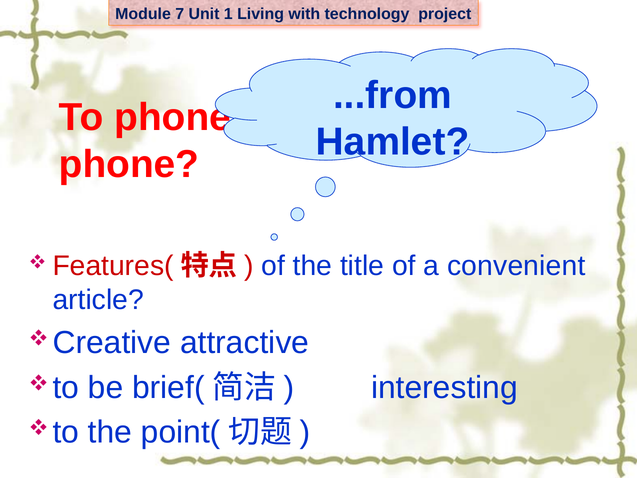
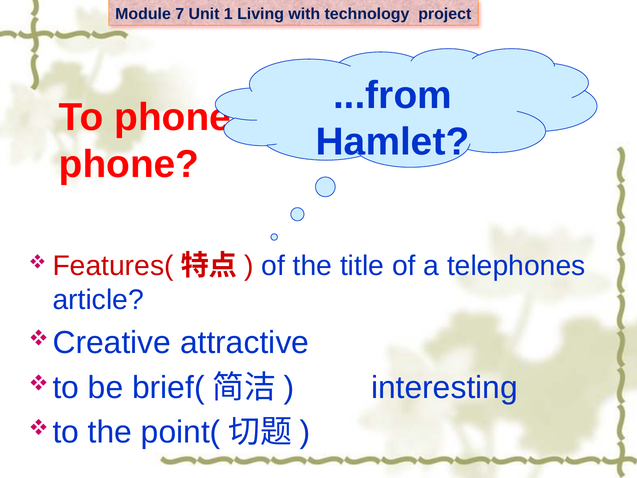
convenient: convenient -> telephones (516, 266)
